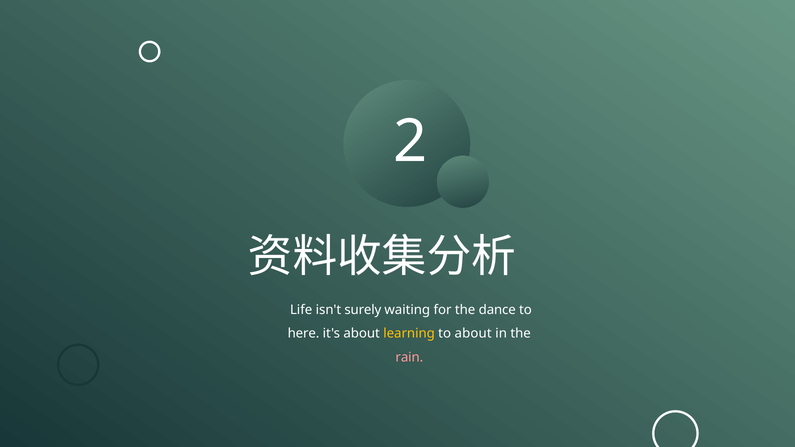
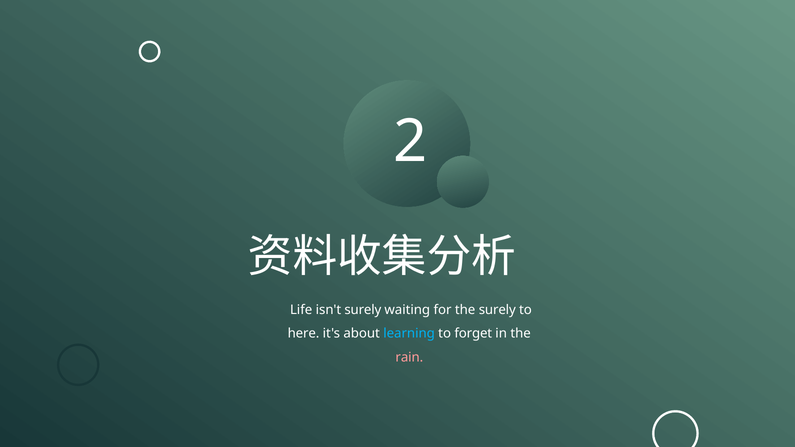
the dance: dance -> surely (497, 310)
learning colour: yellow -> light blue (409, 334)
to about: about -> forget (473, 334)
